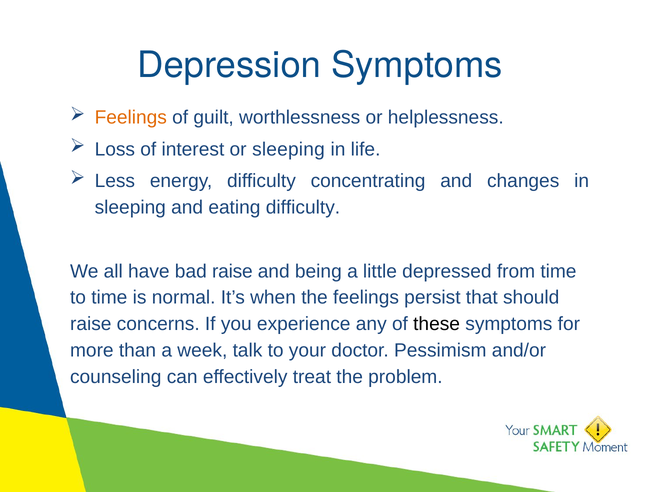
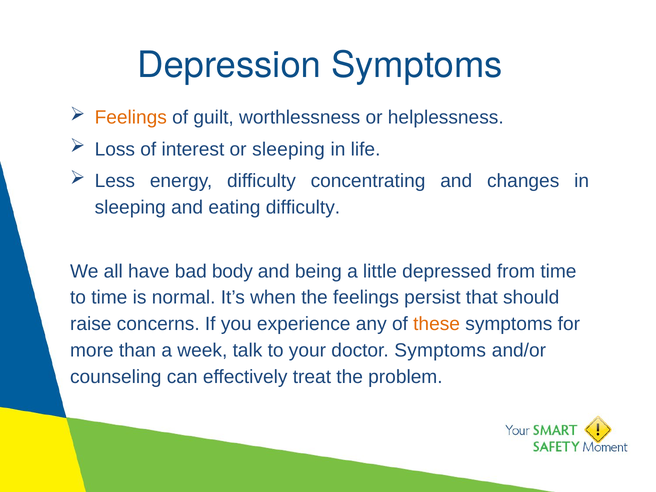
bad raise: raise -> body (232, 271)
these colour: black -> orange (437, 324)
doctor Pessimism: Pessimism -> Symptoms (440, 350)
